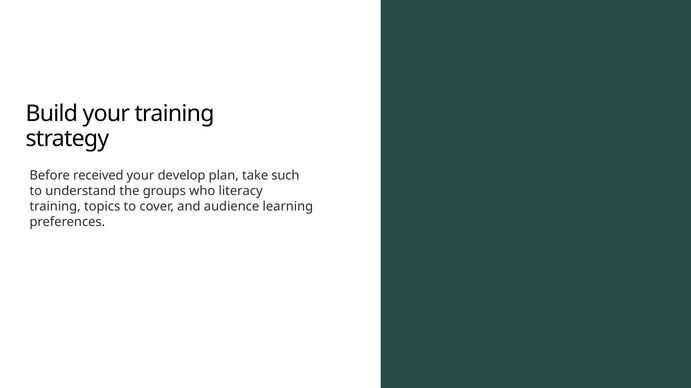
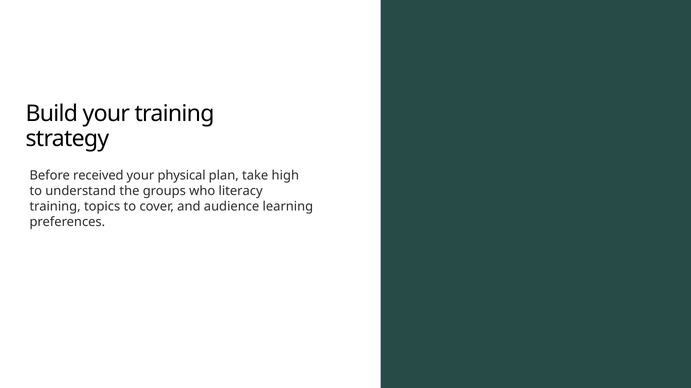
develop: develop -> physical (182, 176)
such: such -> high (285, 176)
